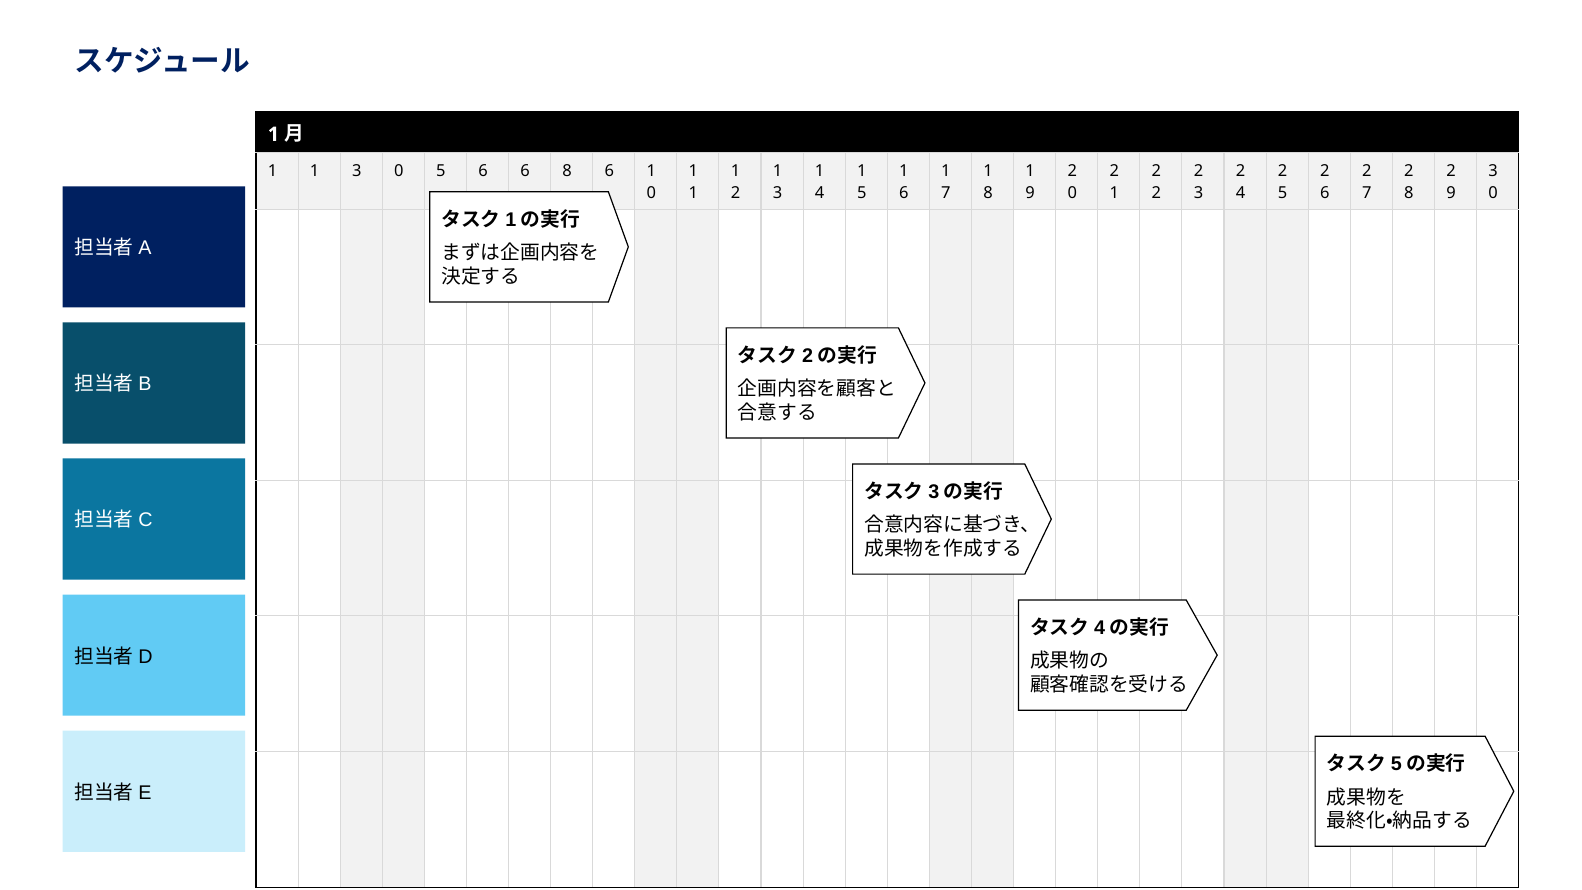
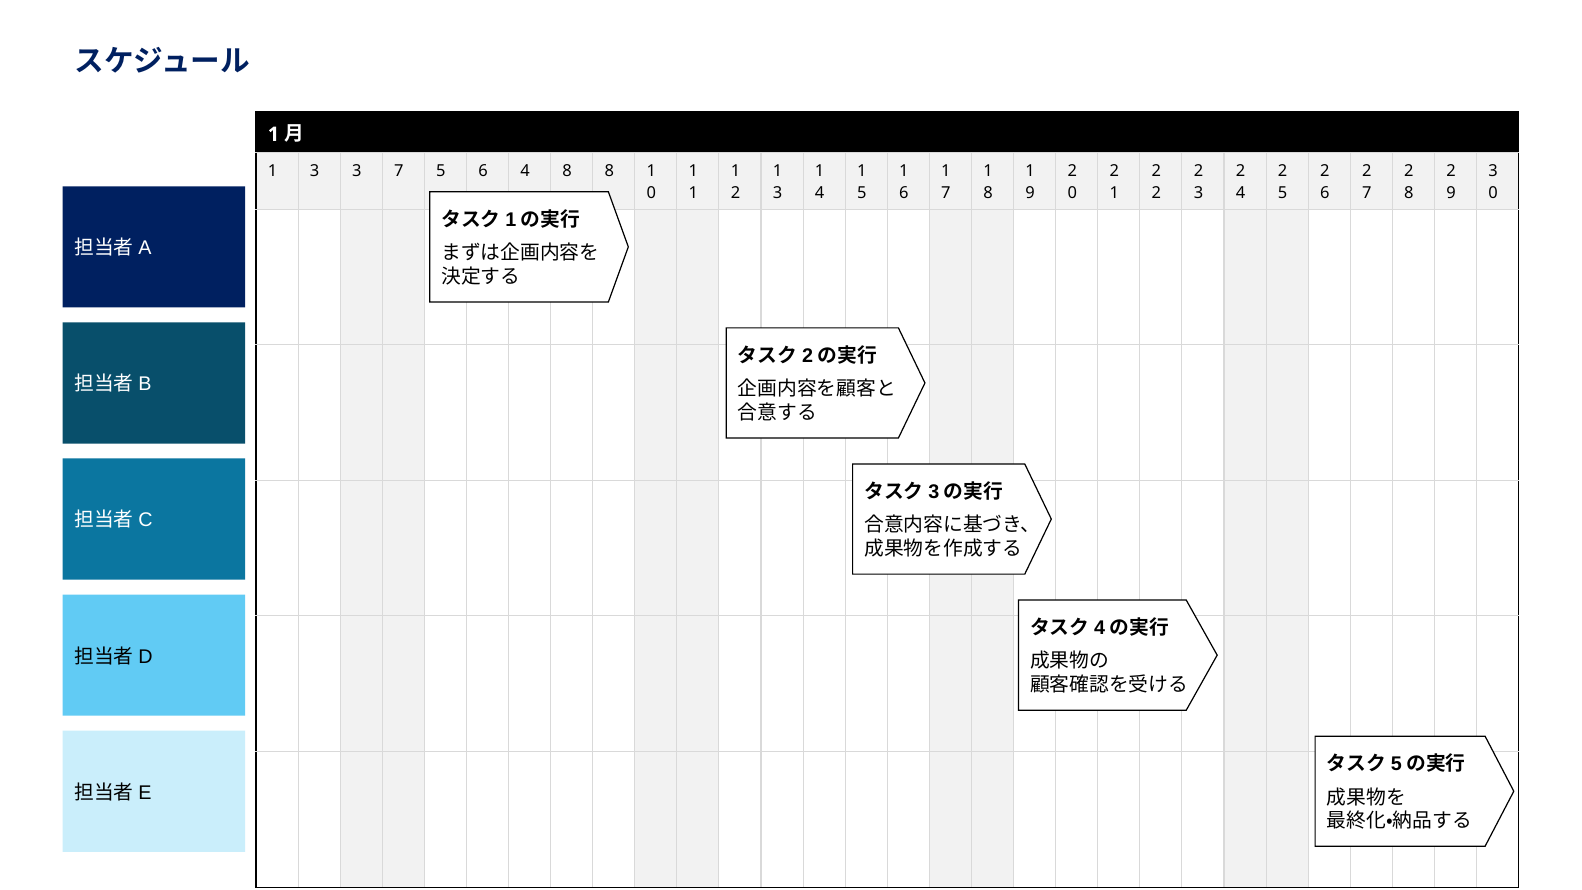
1: 1 -> 3 (315, 171)
0: 0 -> 7 (399, 171)
6 6: 6 -> 4 (525, 171)
8 6: 6 -> 8 (609, 171)
